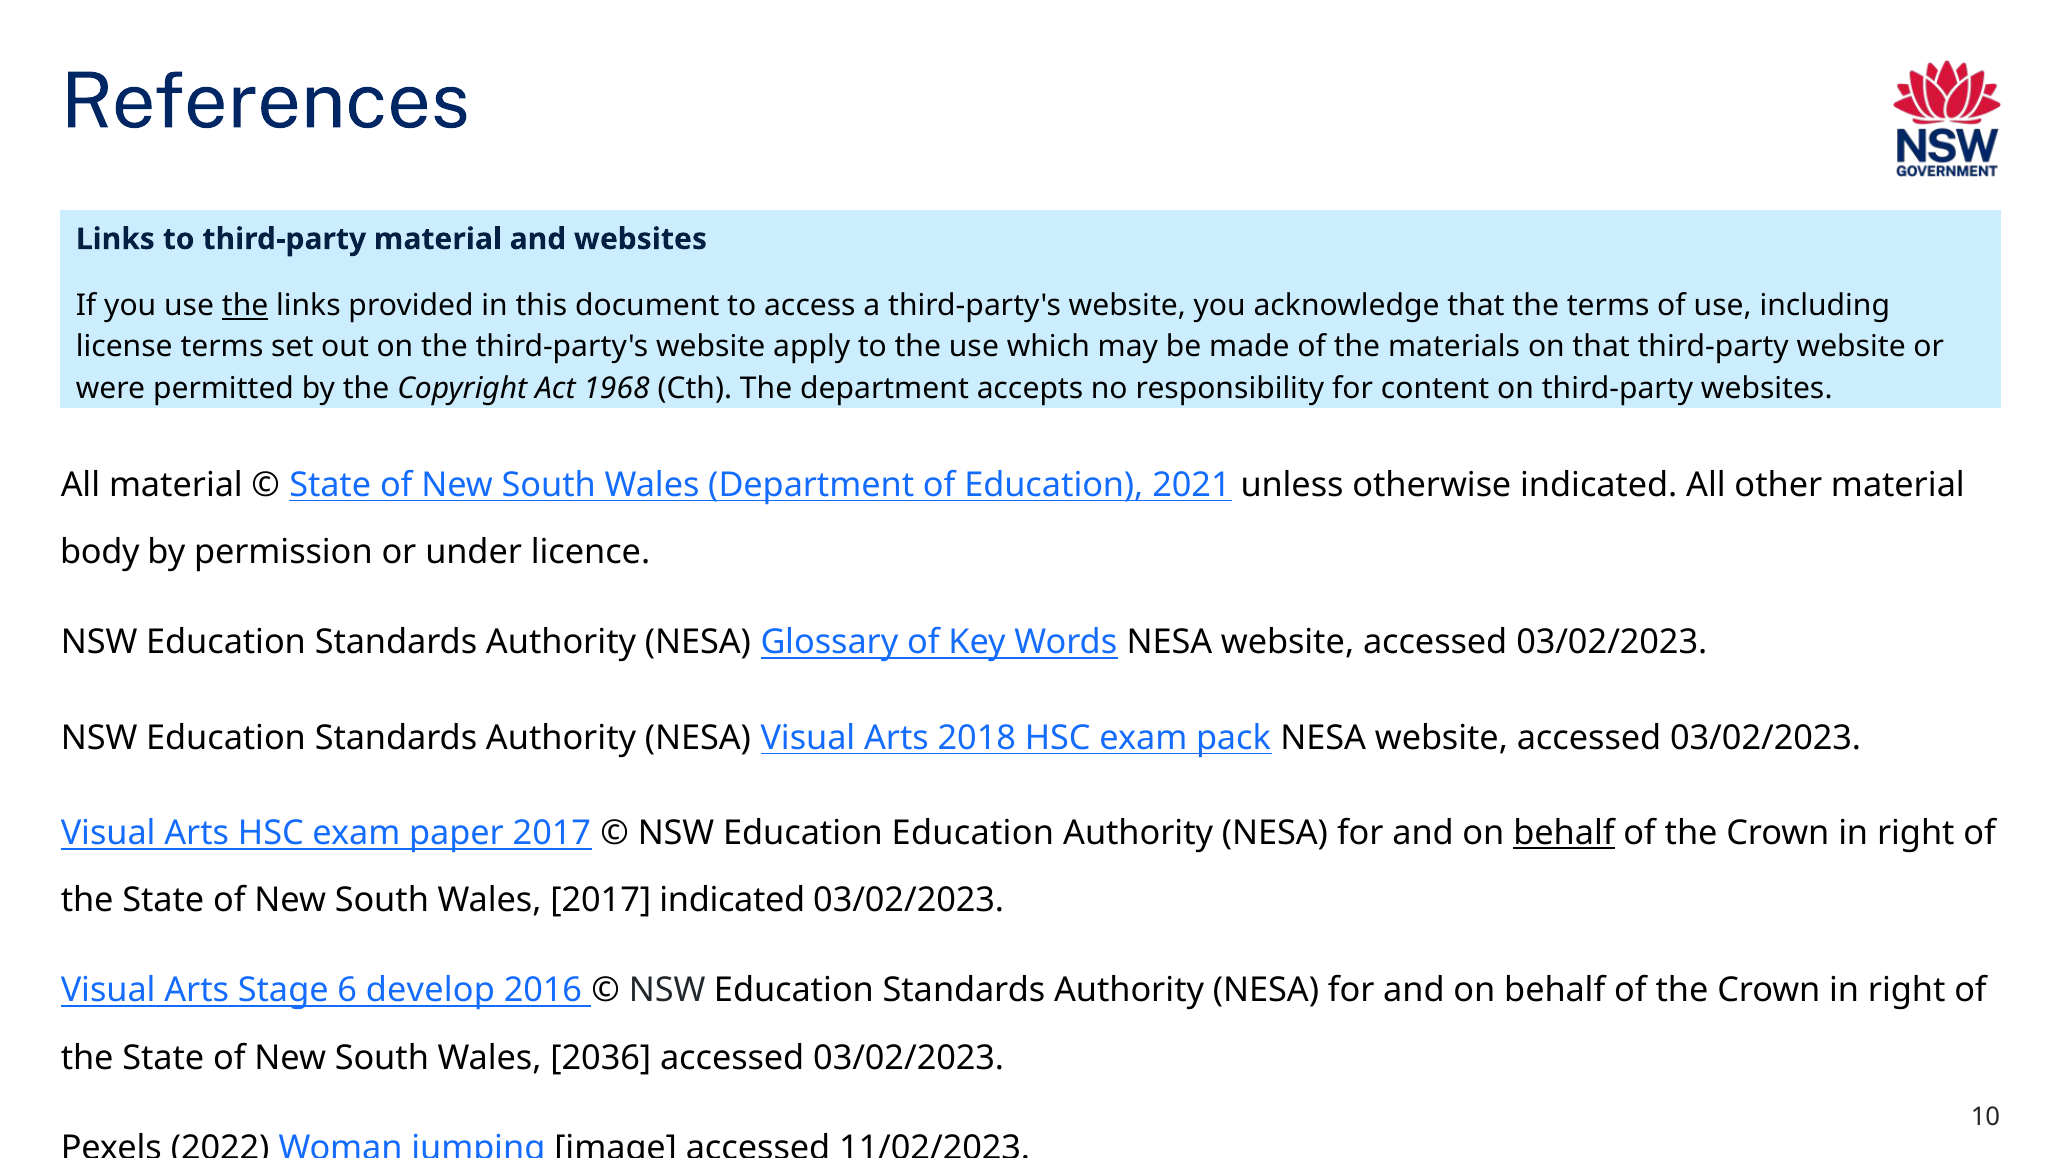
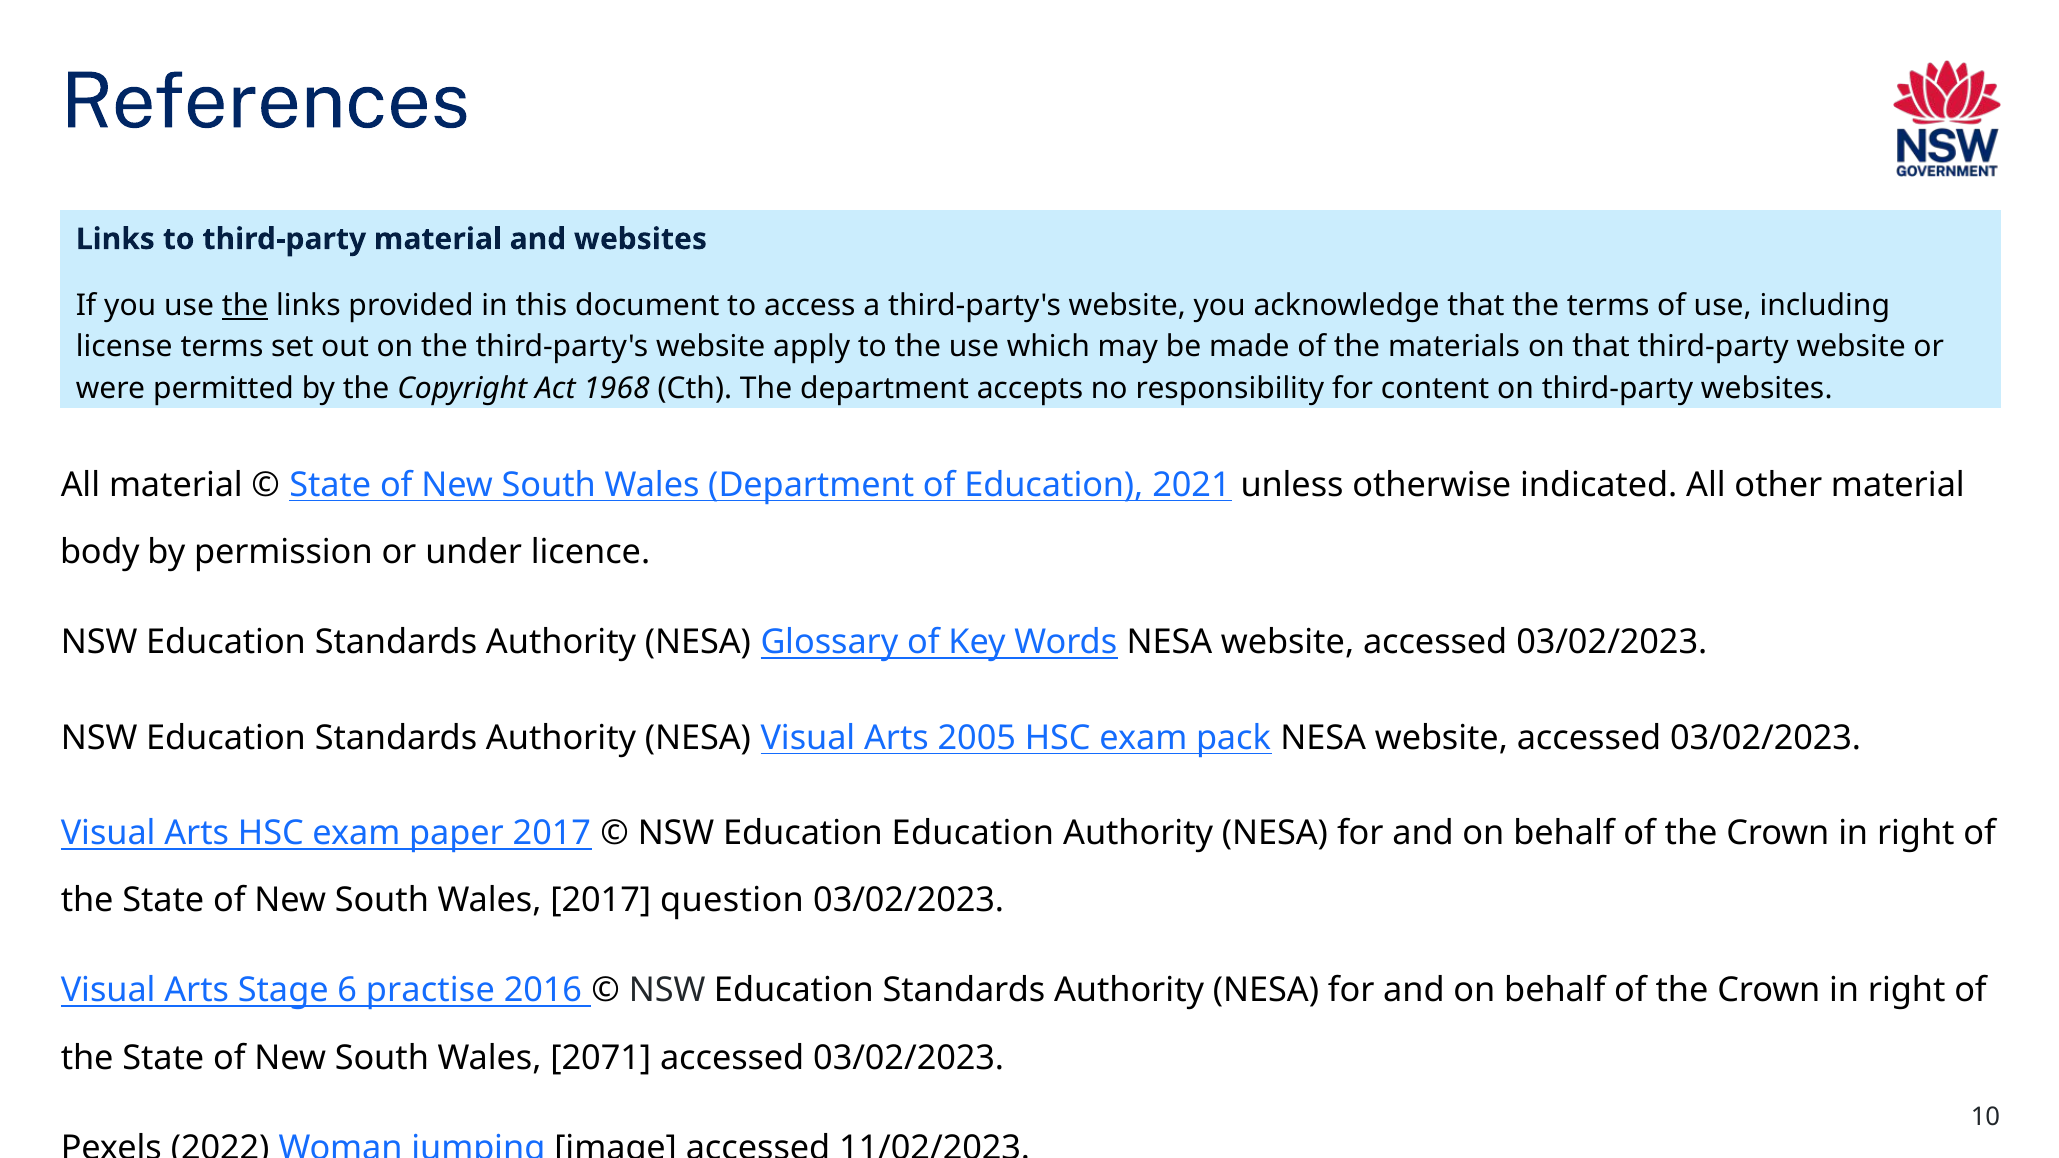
2018: 2018 -> 2005 (977, 738)
behalf underline: present -> none (1564, 833)
2017 indicated: indicated -> question (732, 901)
develop: develop -> practise (430, 991)
2036: 2036 -> 2071 (601, 1058)
